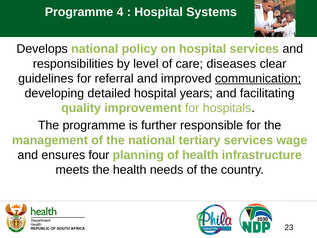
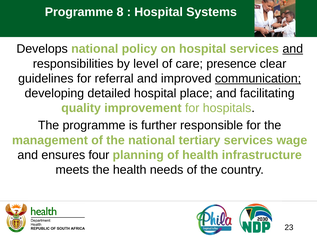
4: 4 -> 8 (120, 12)
and underline: none -> present (293, 49)
diseases: diseases -> presence (231, 64)
years: years -> place (196, 93)
